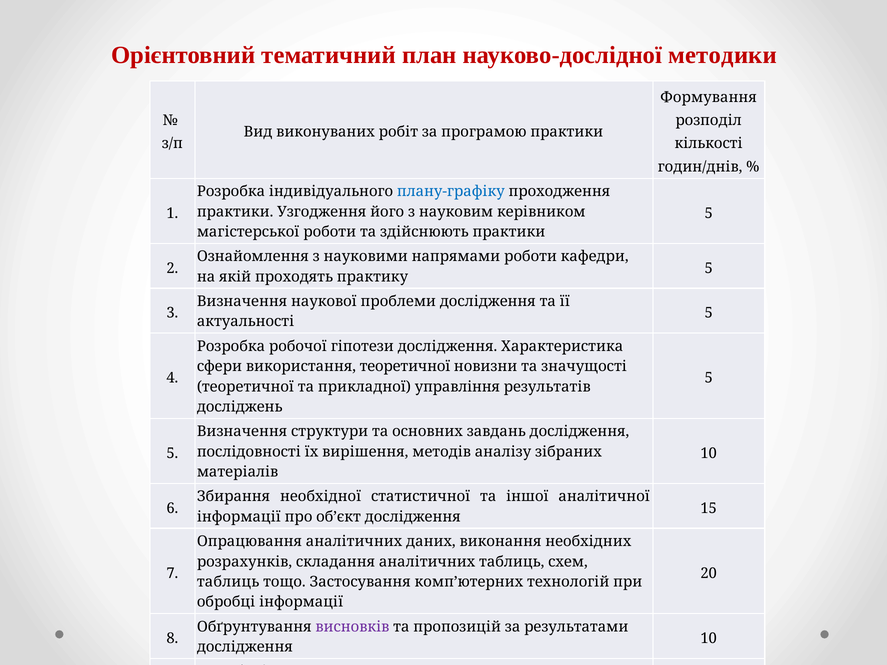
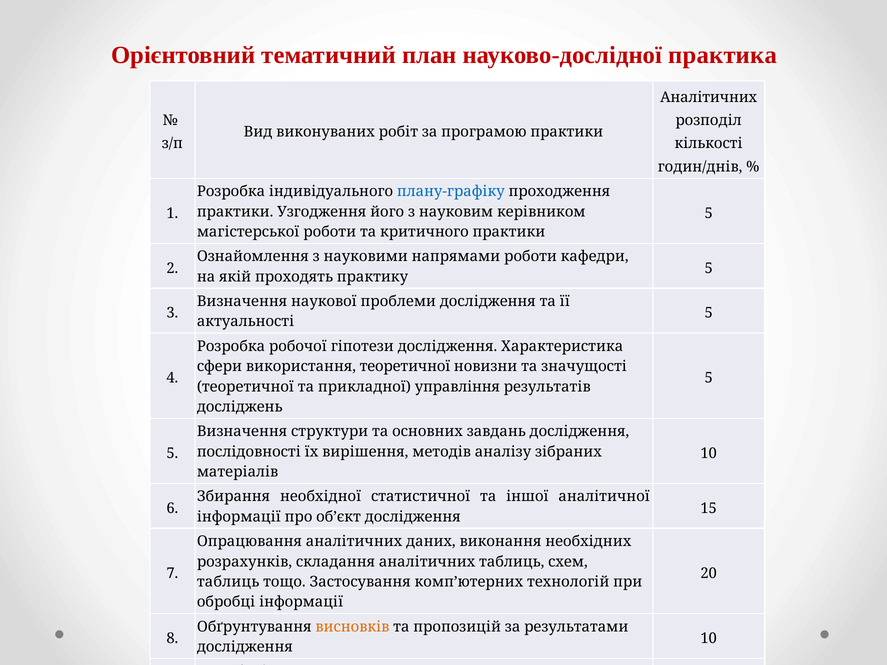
методики: методики -> практика (723, 55)
Формування: Формування -> Аналітичних (709, 97)
здійснюють: здійснюють -> критичного (424, 232)
висновків colour: purple -> orange (352, 627)
